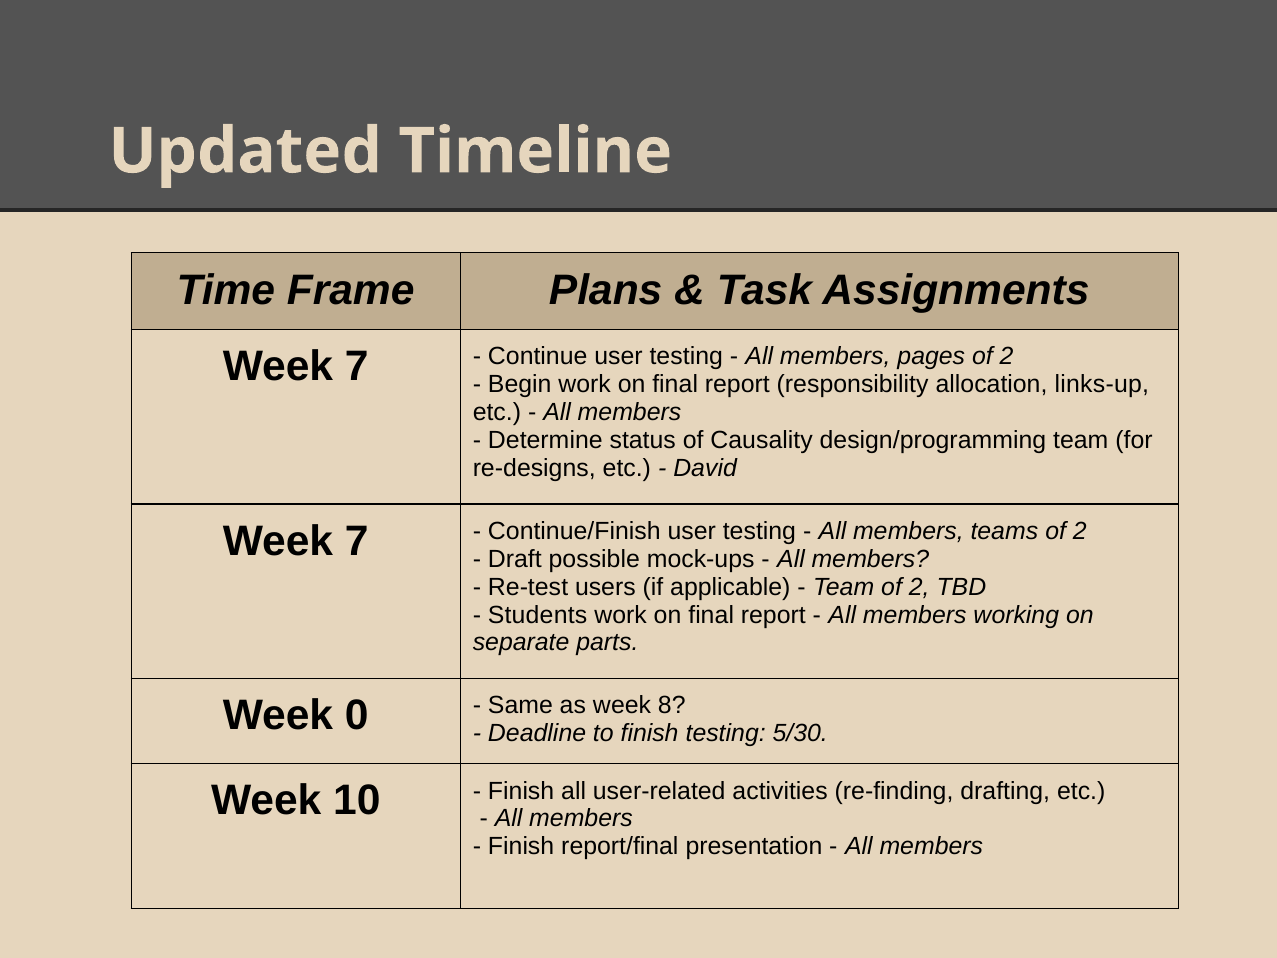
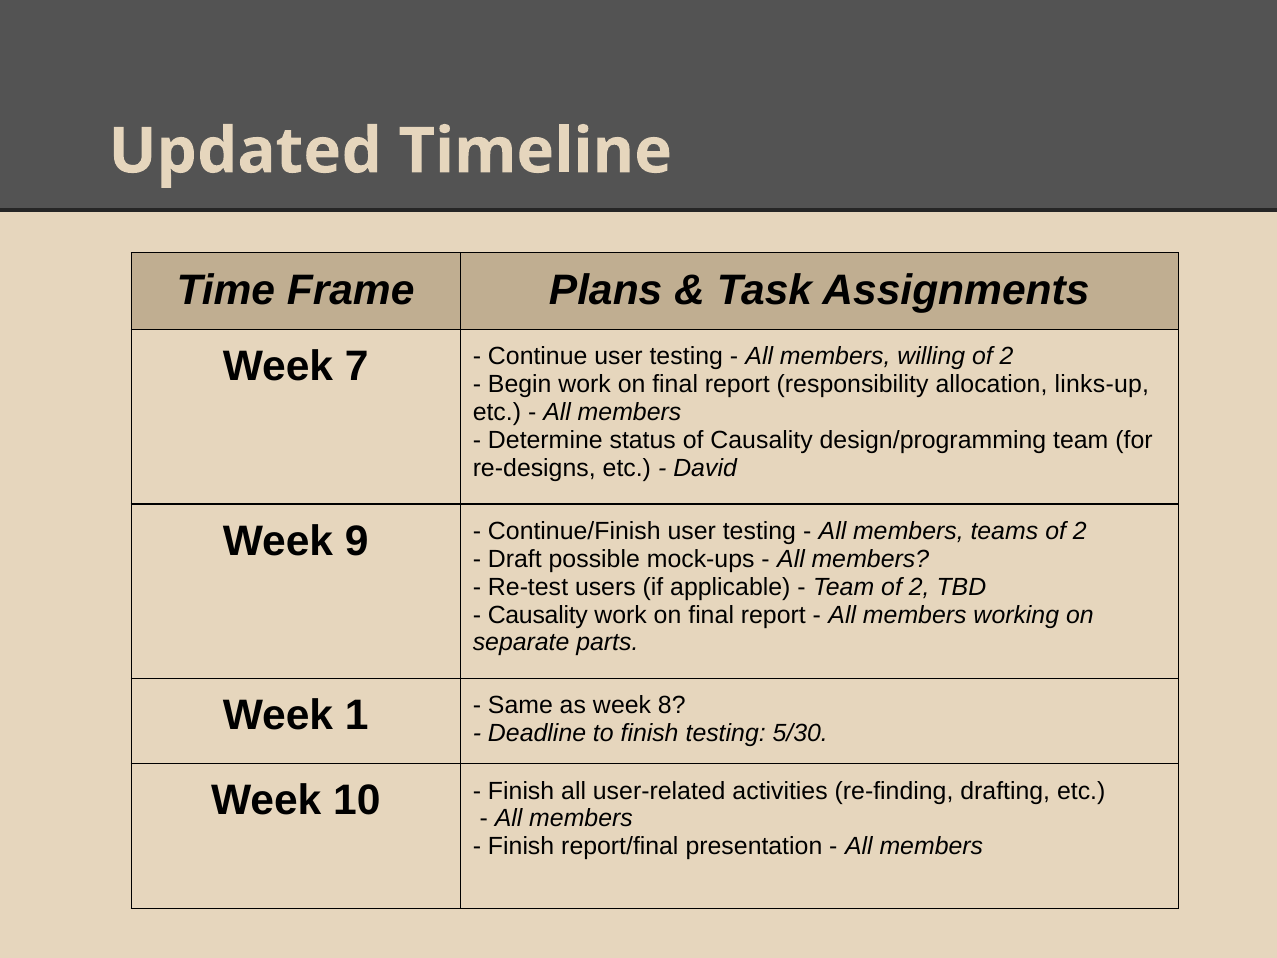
pages: pages -> willing (931, 356)
7: 7 -> 9 (357, 541)
Students: Students -> Causality (538, 615)
0: 0 -> 1 (357, 716)
